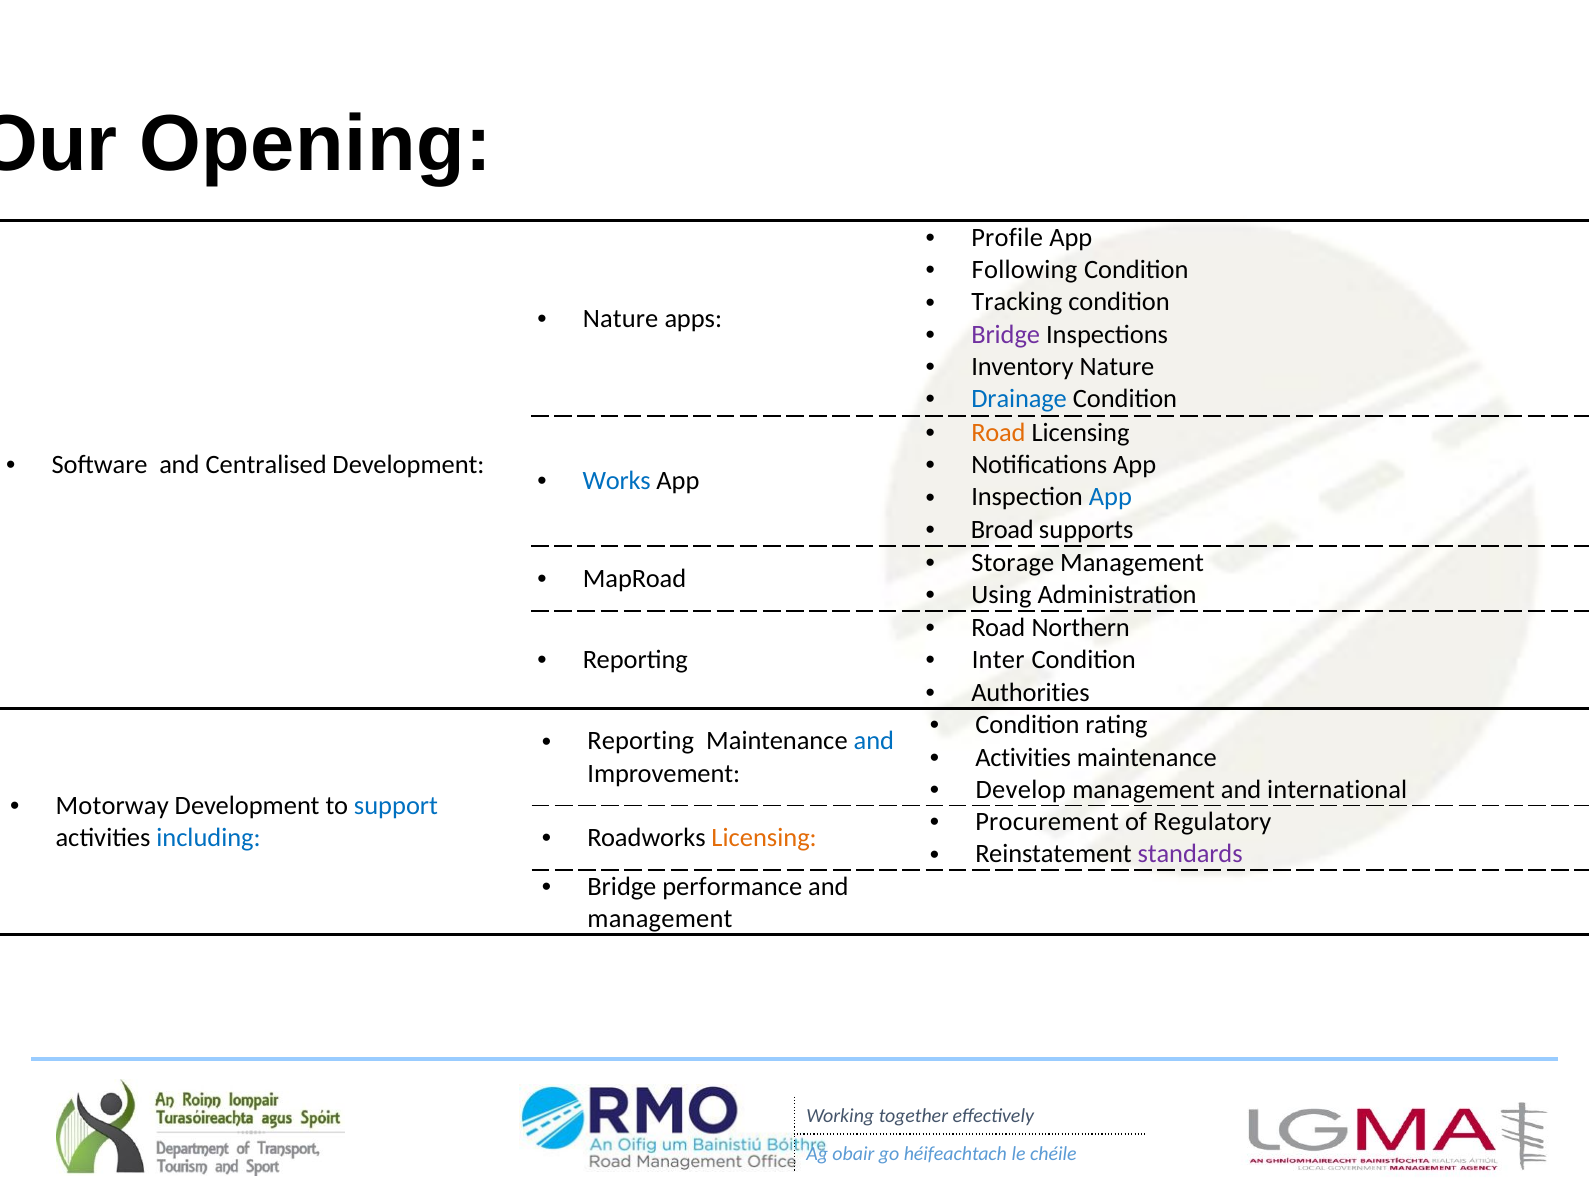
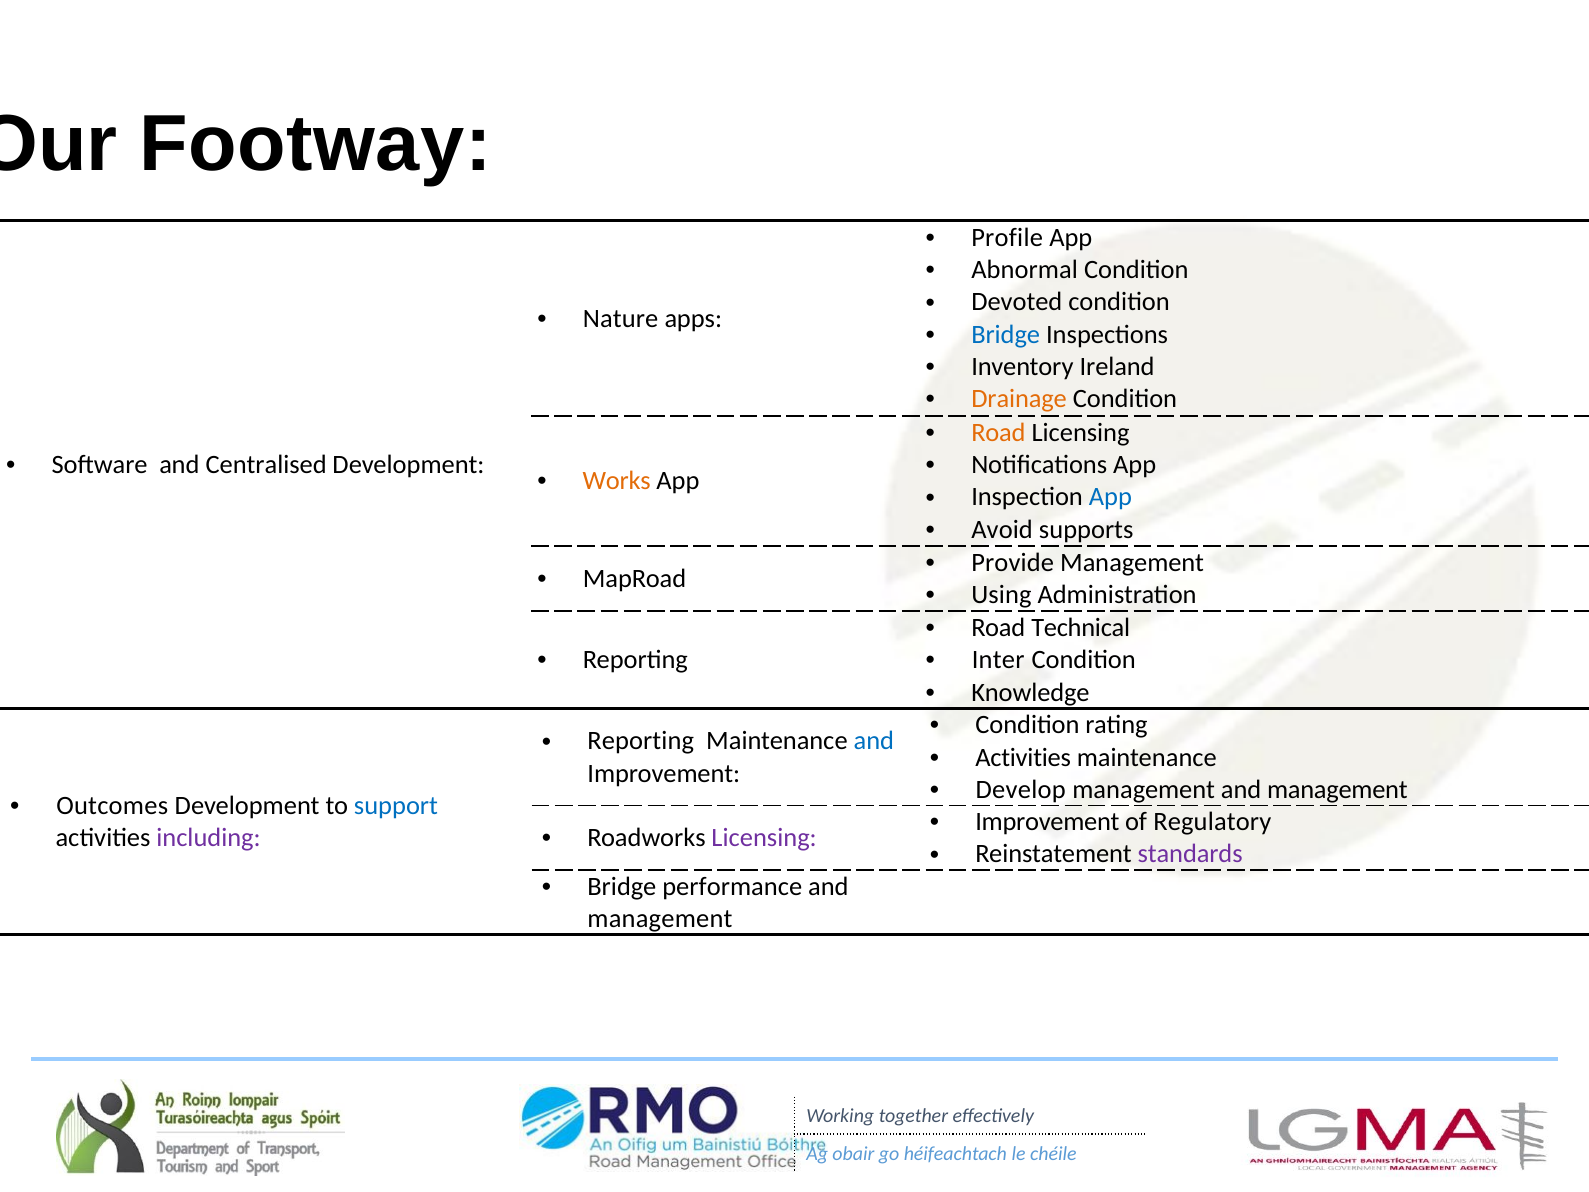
Opening: Opening -> Footway (316, 144)
Following: Following -> Abnormal (1025, 270)
Tracking: Tracking -> Devoted (1017, 302)
Bridge colour: purple -> blue (1006, 334)
Inventory Nature: Nature -> Ireland (1117, 367)
Drainage colour: blue -> orange (1019, 399)
Works colour: blue -> orange (617, 481)
Broad: Broad -> Avoid (1002, 529)
Storage: Storage -> Provide (1013, 562)
Northern: Northern -> Technical (1081, 628)
Authorities: Authorities -> Knowledge (1030, 692)
management and international: international -> management (1337, 789)
Motorway: Motorway -> Outcomes (112, 806)
Procurement: Procurement -> Improvement (1047, 822)
Licensing colour: orange -> purple (764, 838)
including colour: blue -> purple (209, 838)
